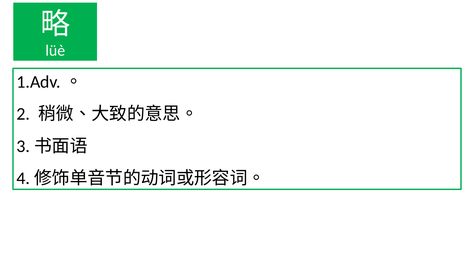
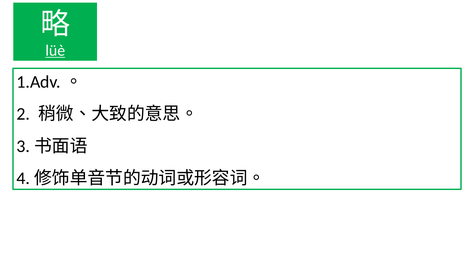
lüè underline: none -> present (55, 50)
